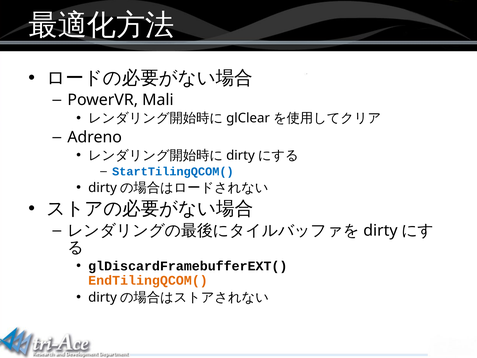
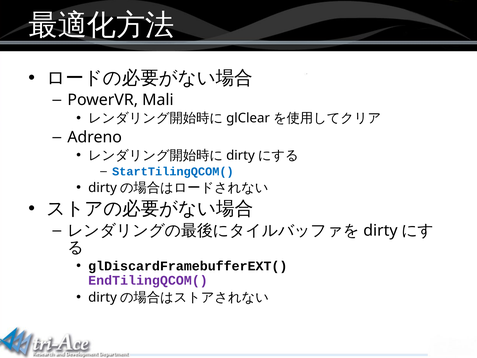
EndTilingQCOM( colour: orange -> purple (148, 280)
